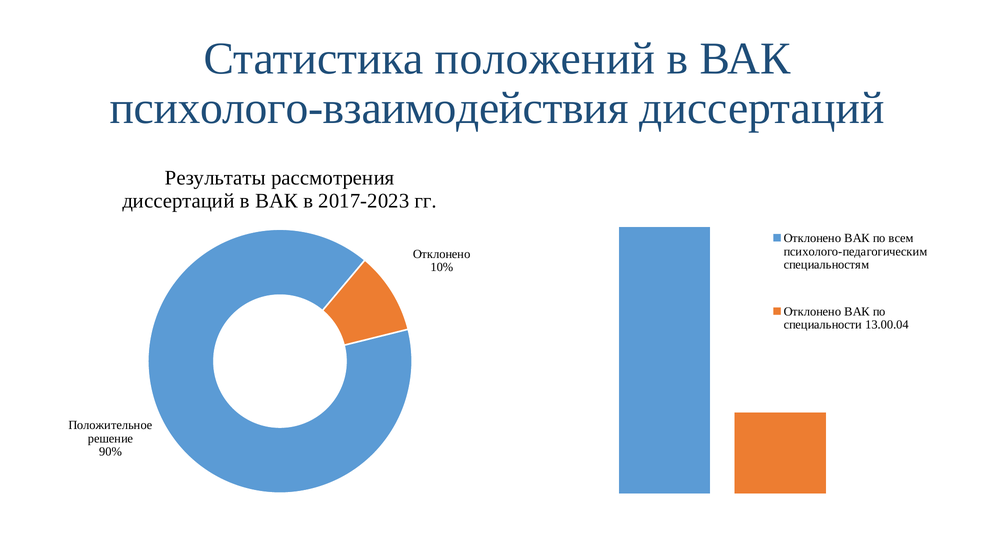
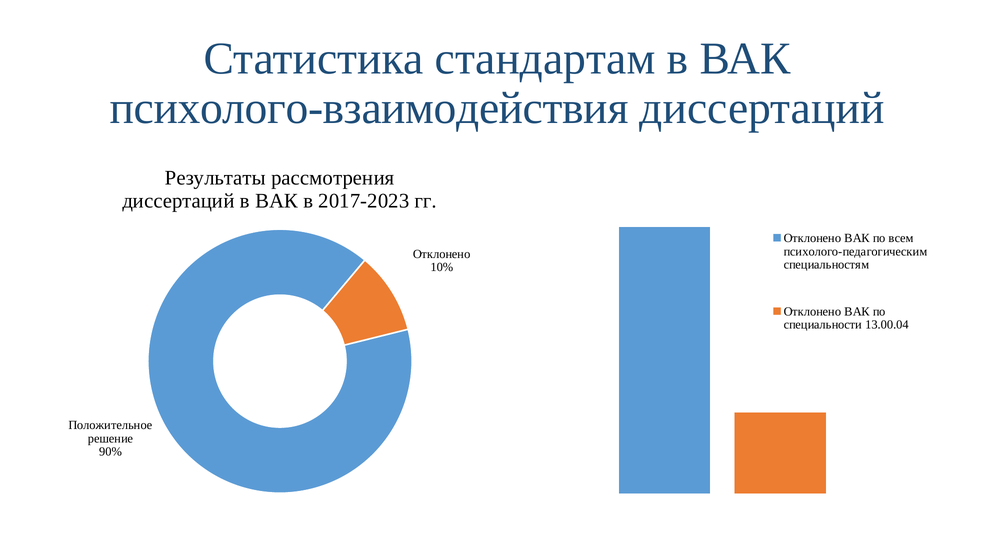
положений: положений -> стандартам (545, 59)
